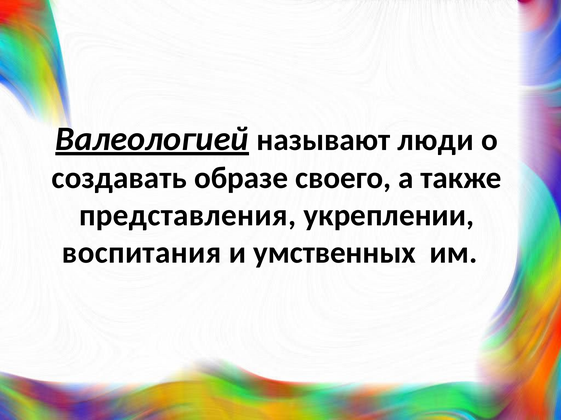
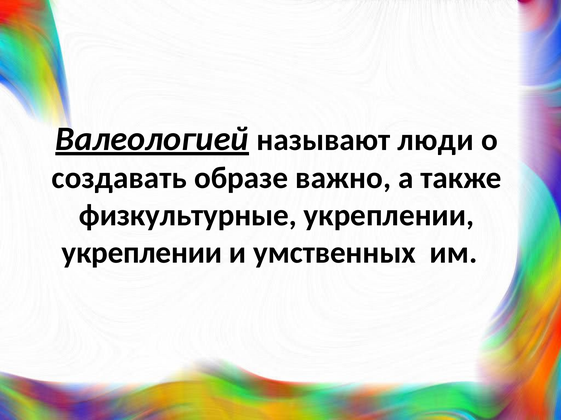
своего: своего -> важно (343, 178)
представления: представления -> физкультурные (188, 216)
воспитания: воспитания -> укреплении (142, 253)
